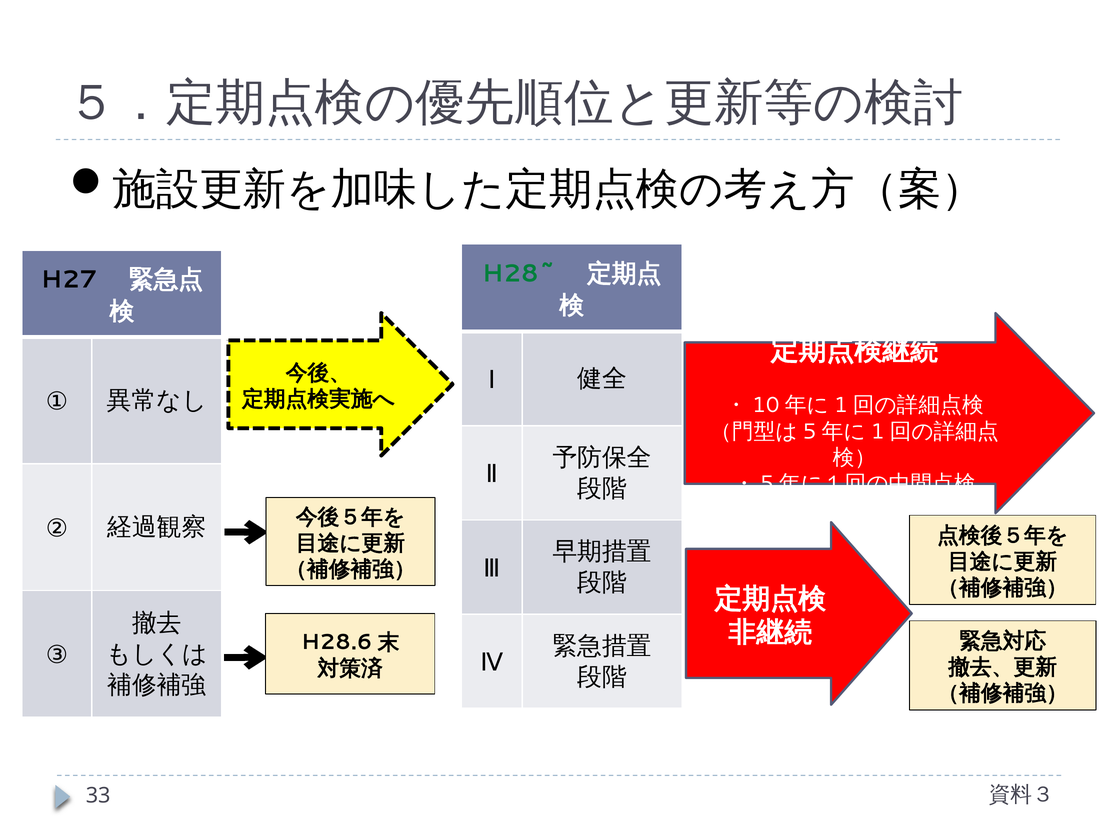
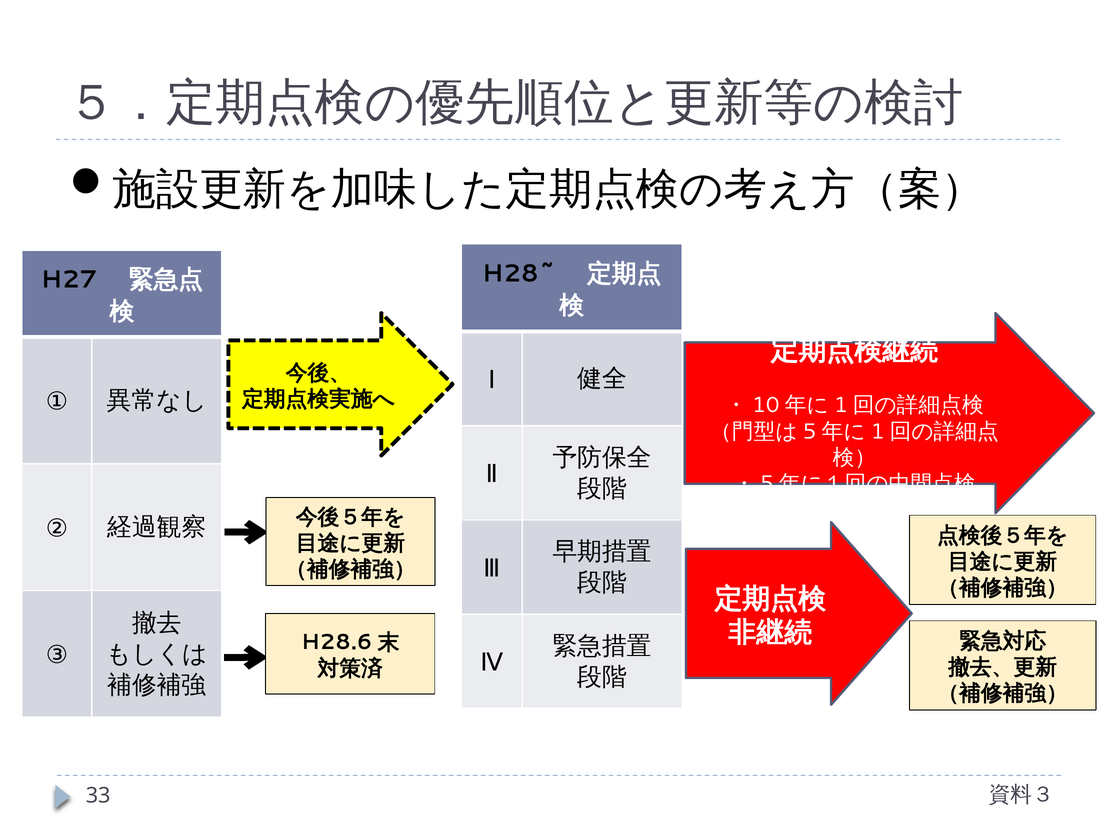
H28~ colour: green -> black (519, 273)
